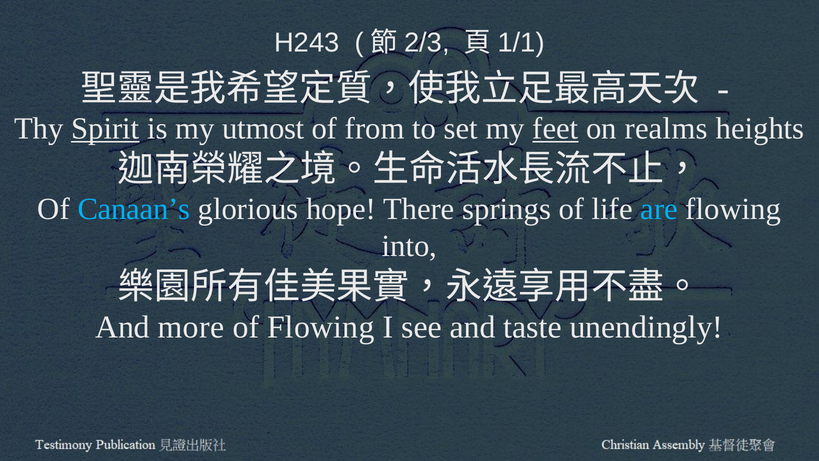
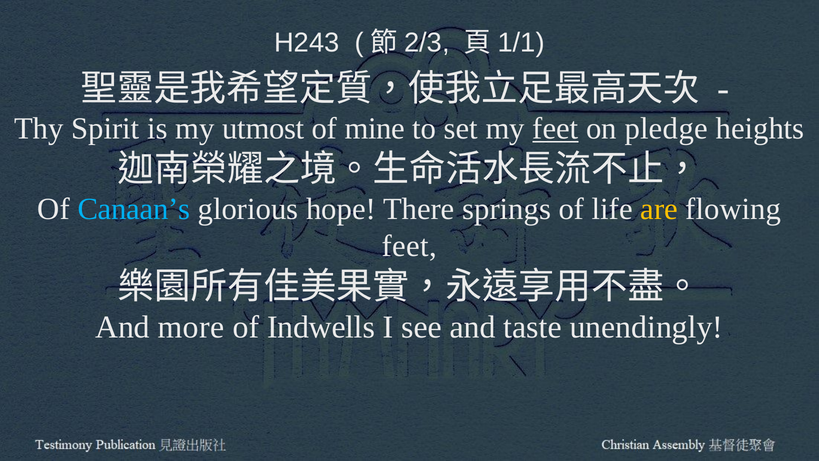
Spirit underline: present -> none (105, 128)
from: from -> mine (375, 128)
realms: realms -> pledge (666, 128)
are colour: light blue -> yellow (659, 209)
into: into -> feet (409, 246)
of Flowing: Flowing -> Indwells (321, 327)
